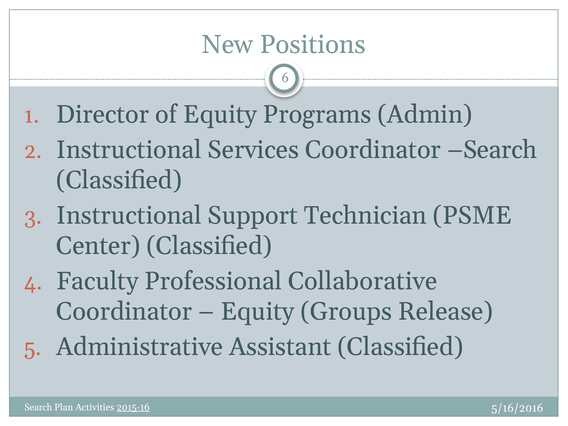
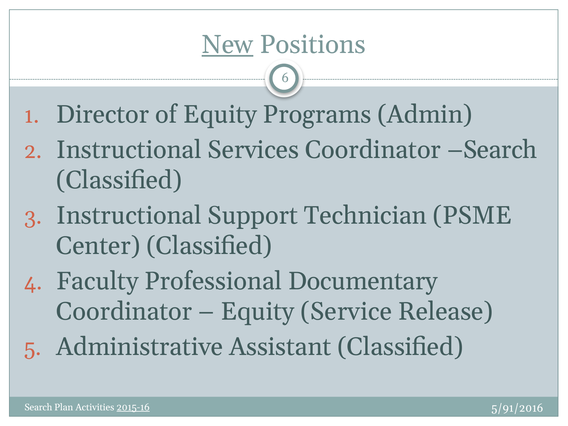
New underline: none -> present (228, 45)
Collaborative: Collaborative -> Documentary (363, 281)
Groups: Groups -> Service (346, 312)
5/16/2016: 5/16/2016 -> 5/91/2016 (517, 408)
